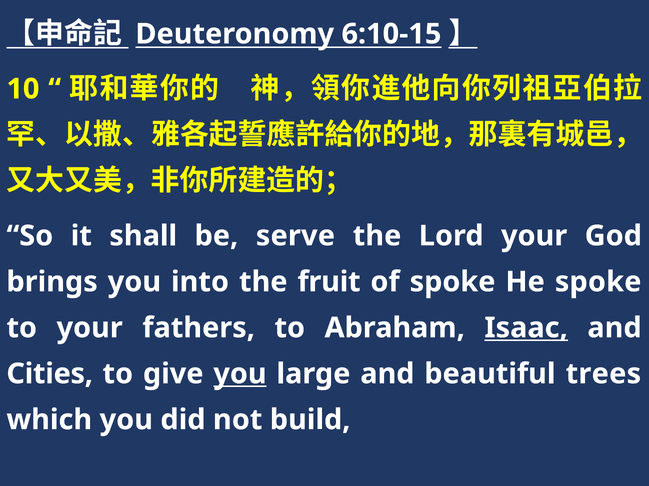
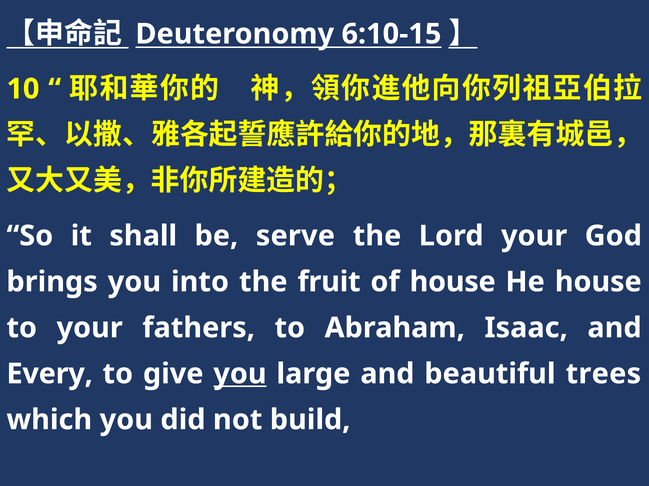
of spoke: spoke -> house (453, 282)
He spoke: spoke -> house (598, 282)
Isaac underline: present -> none (526, 328)
Cities: Cities -> Every (50, 374)
